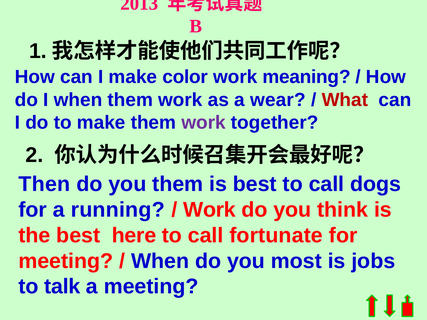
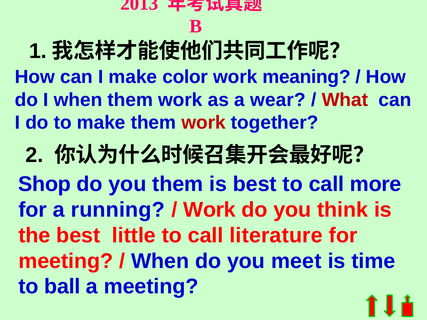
work colour: purple -> red (204, 123)
Then: Then -> Shop (45, 184)
dogs: dogs -> more (376, 184)
here: here -> little (134, 236)
fortunate: fortunate -> literature (276, 236)
most: most -> meet (296, 261)
jobs: jobs -> time (373, 261)
talk: talk -> ball (62, 287)
